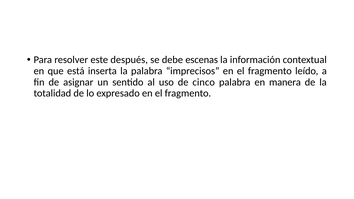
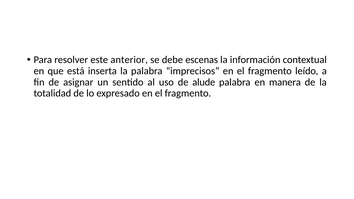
después: después -> anterior (129, 60)
cinco: cinco -> alude (204, 82)
